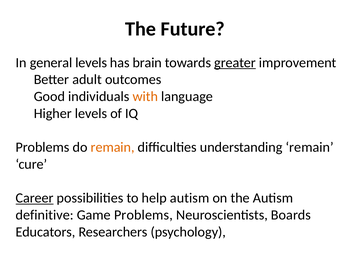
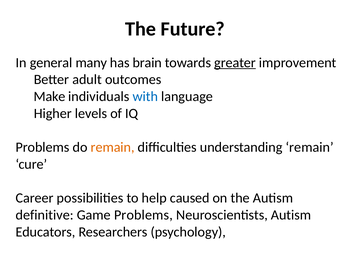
general levels: levels -> many (91, 63)
Good: Good -> Make (50, 97)
with colour: orange -> blue (145, 97)
Career underline: present -> none (35, 198)
help autism: autism -> caused (190, 198)
Neuroscientists Boards: Boards -> Autism (291, 215)
